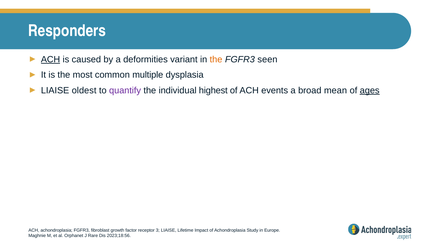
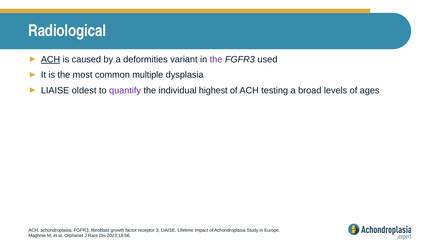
Responders: Responders -> Radiological (67, 31)
the colour: orange -> purple (216, 60)
seen: seen -> used (267, 60)
events: events -> testing (275, 90)
mean: mean -> levels (336, 90)
ages underline: present -> none (370, 90)
